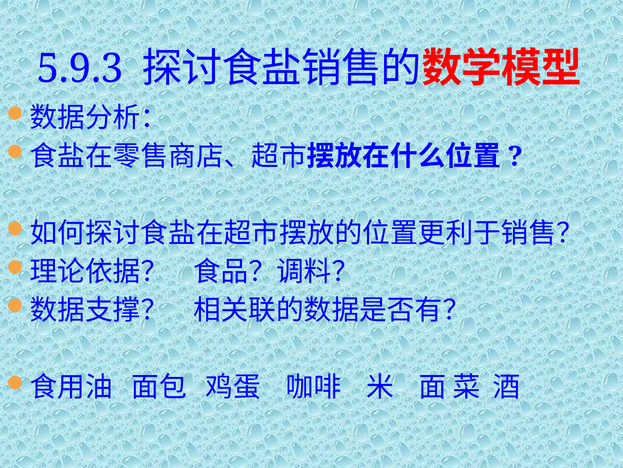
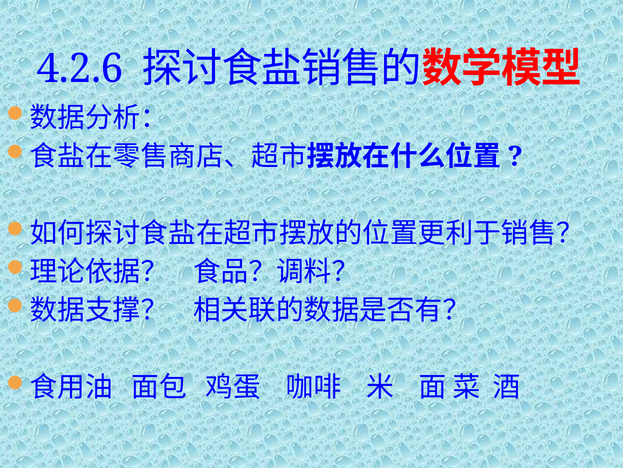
5.9.3: 5.9.3 -> 4.2.6 (80, 69)
